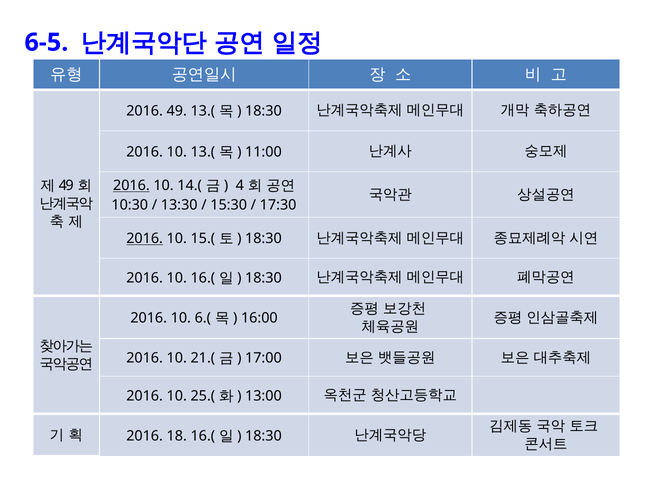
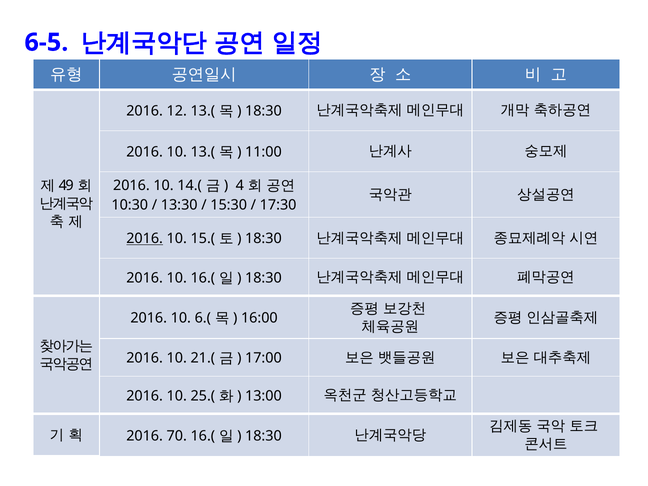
49: 49 -> 12 (177, 111)
2016 underline: present -> none (131, 186)
18: 18 -> 70 (177, 436)
